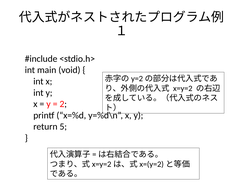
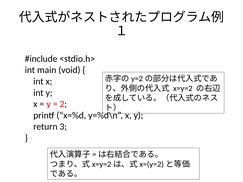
5: 5 -> 3 (63, 127)
